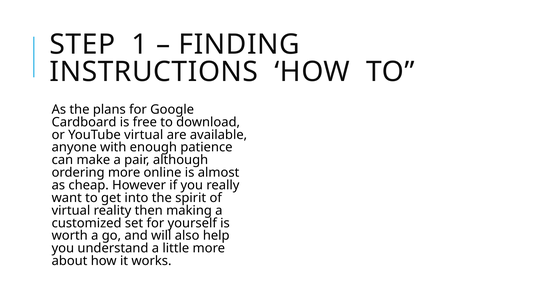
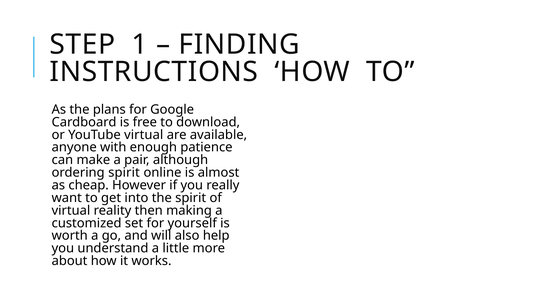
ordering more: more -> spirit (124, 173)
